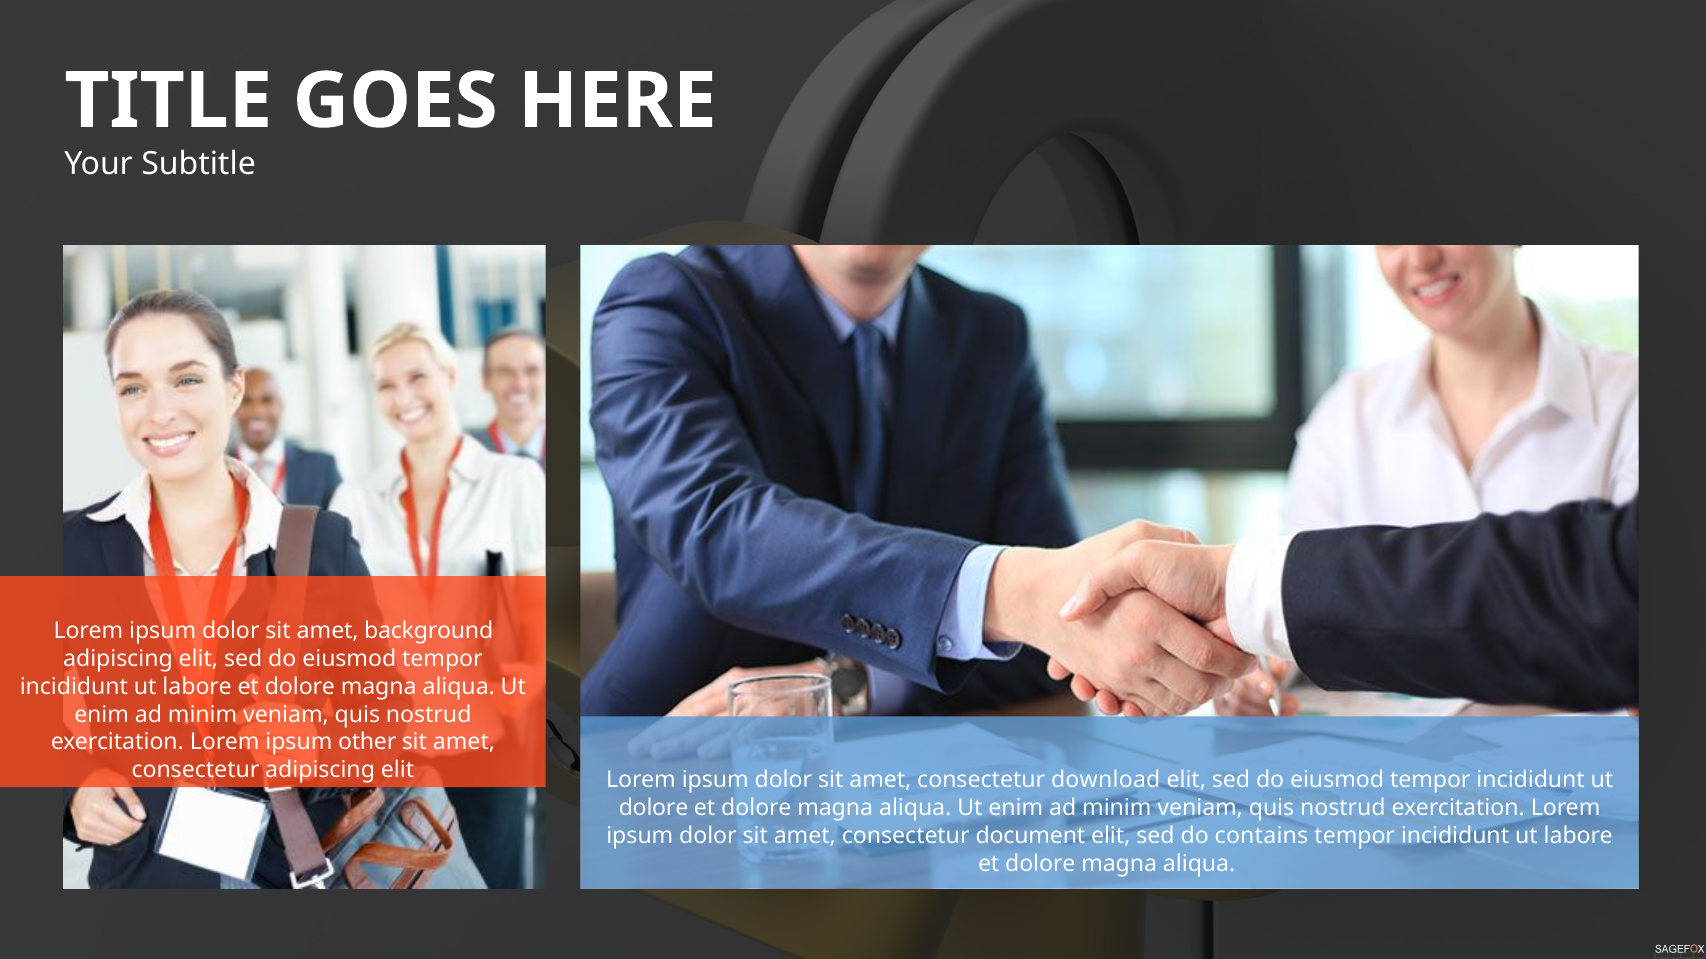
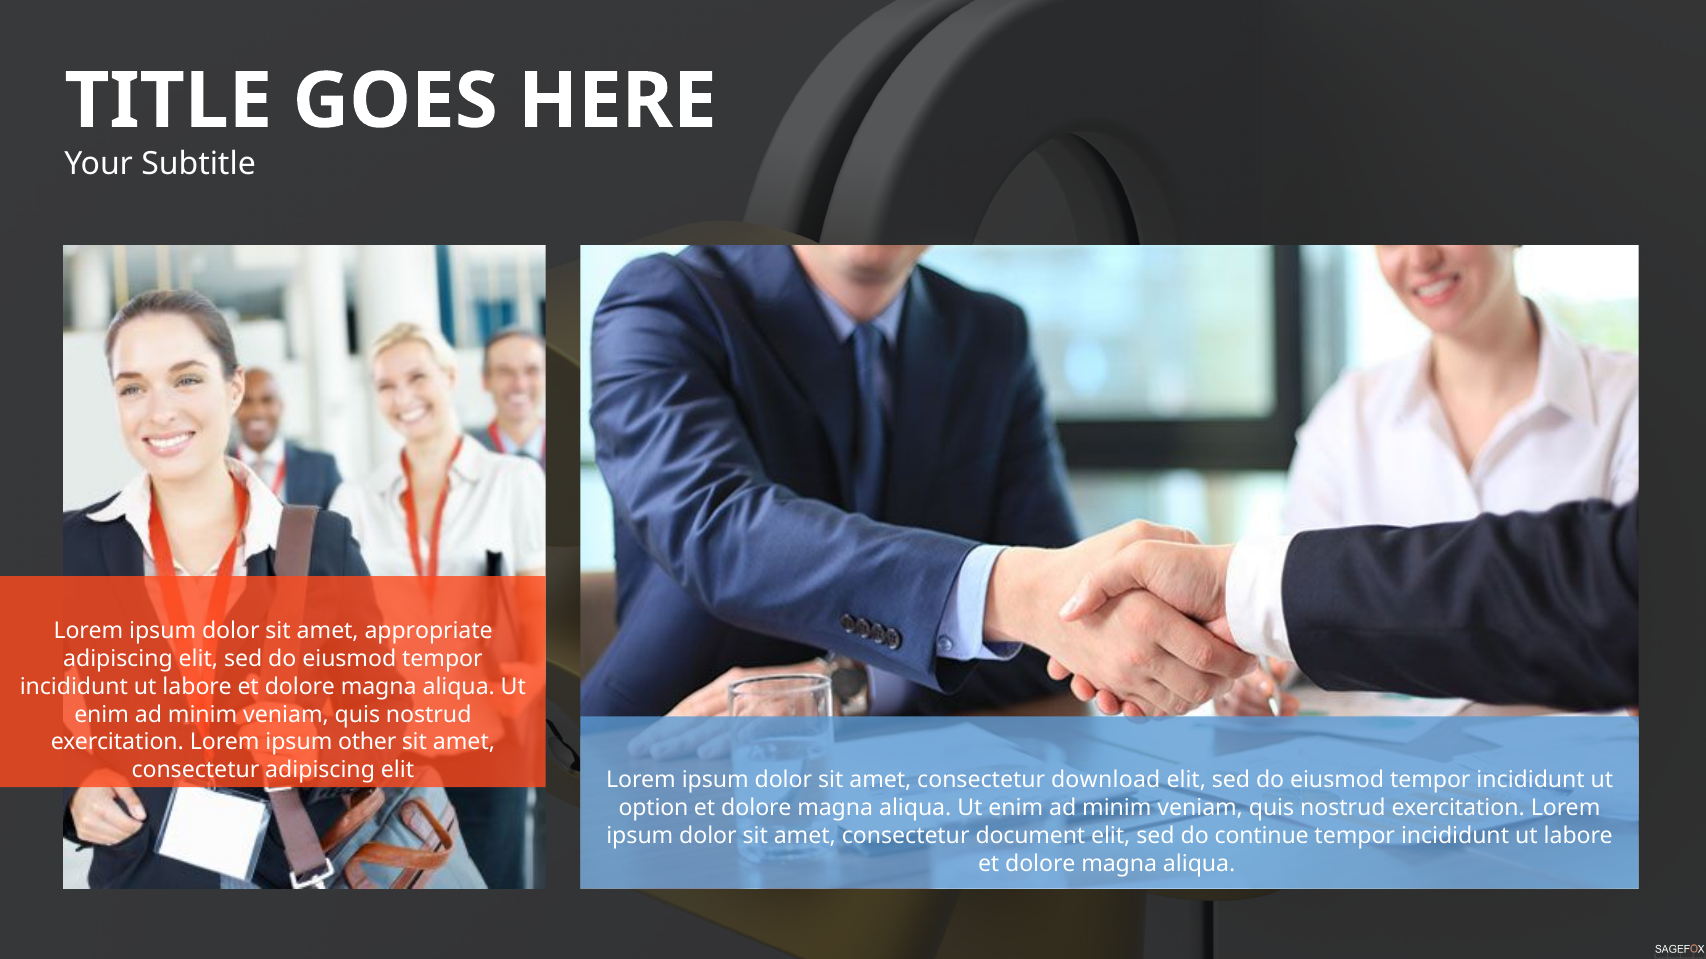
background: background -> appropriate (429, 632)
dolore: dolore -> option (654, 808)
contains: contains -> continue (1262, 836)
